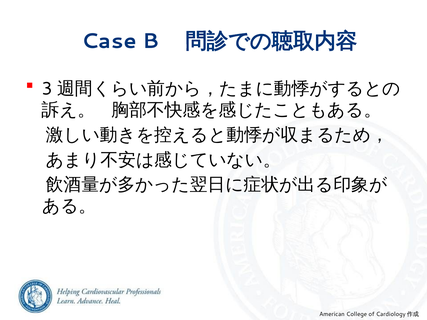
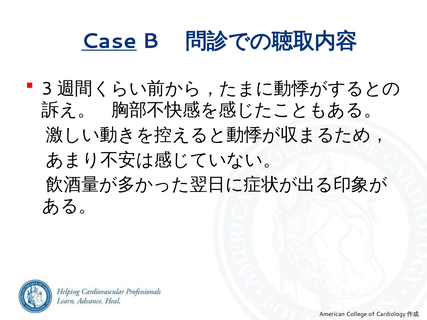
Case underline: none -> present (109, 41)
